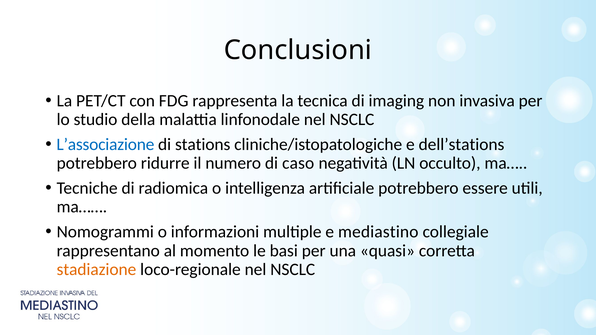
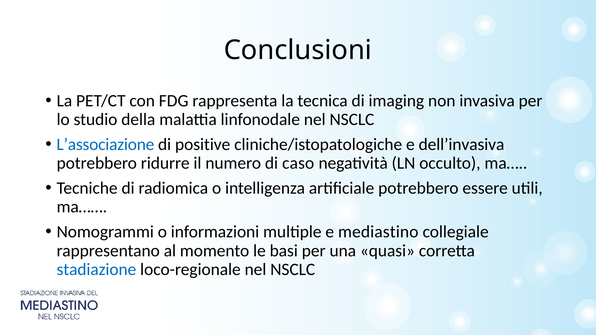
stations: stations -> positive (203, 145)
dell’stations: dell’stations -> dell’invasiva (461, 145)
stadiazione colour: orange -> blue (96, 270)
